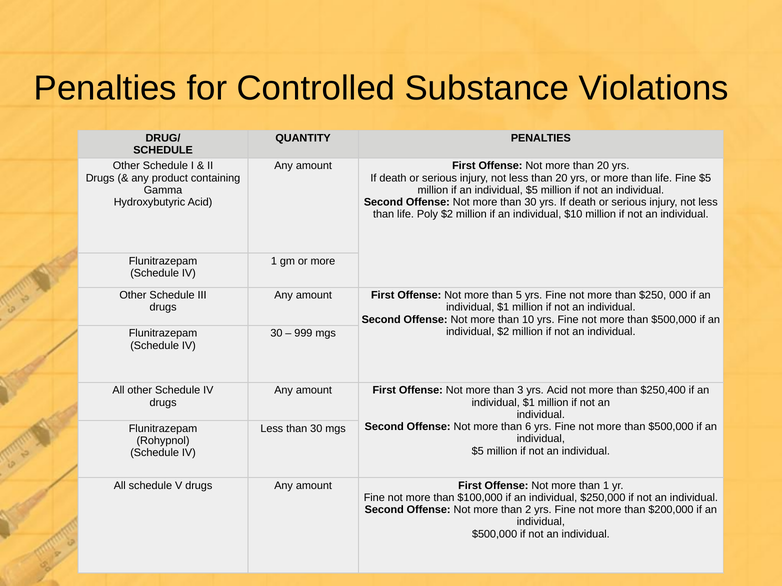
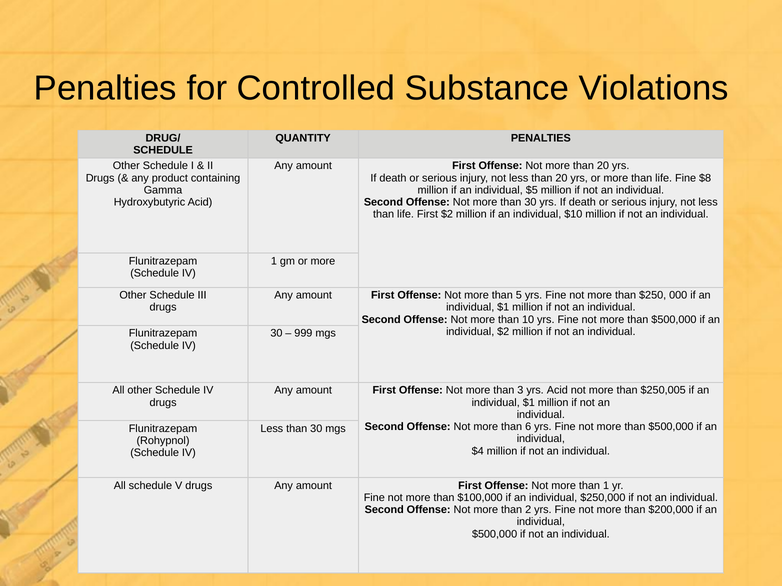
Fine $5: $5 -> $8 (705, 178)
life Poly: Poly -> First (427, 215)
$250,400: $250,400 -> $250,005 (663, 391)
$5: $5 -> $4 (478, 451)
